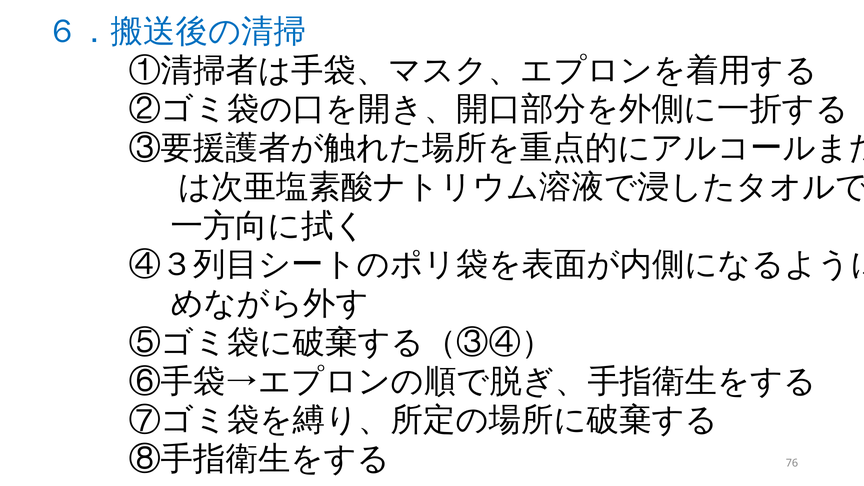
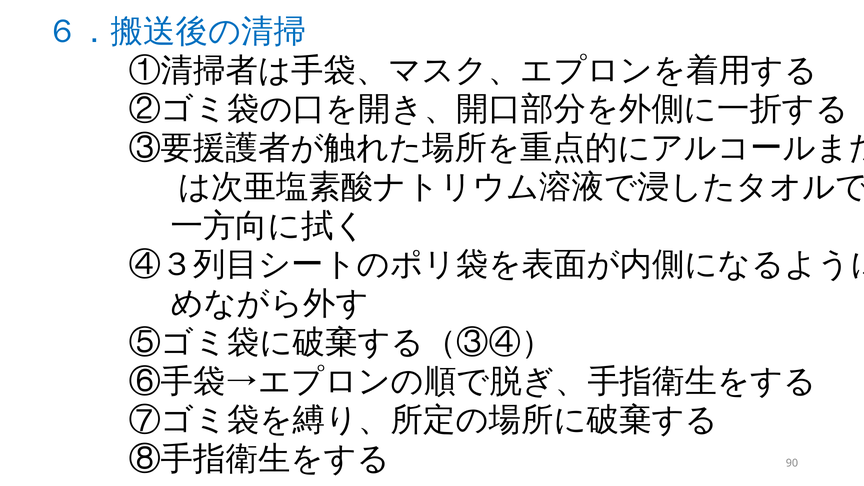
76: 76 -> 90 (792, 463)
